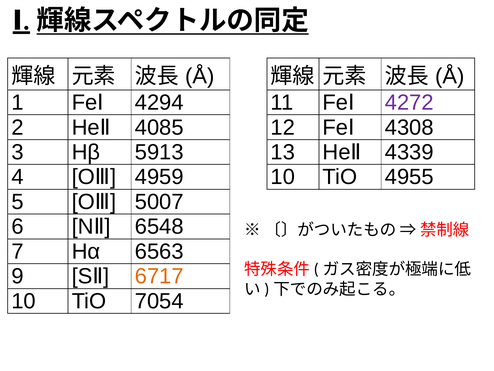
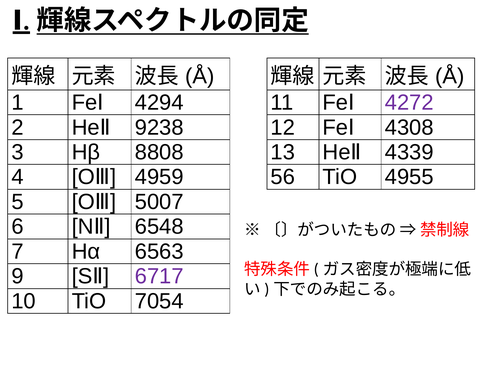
4085: 4085 -> 9238 (159, 127)
5913: 5913 -> 8808 (159, 152)
4959 10: 10 -> 56 (283, 177)
6717 colour: orange -> purple (159, 276)
